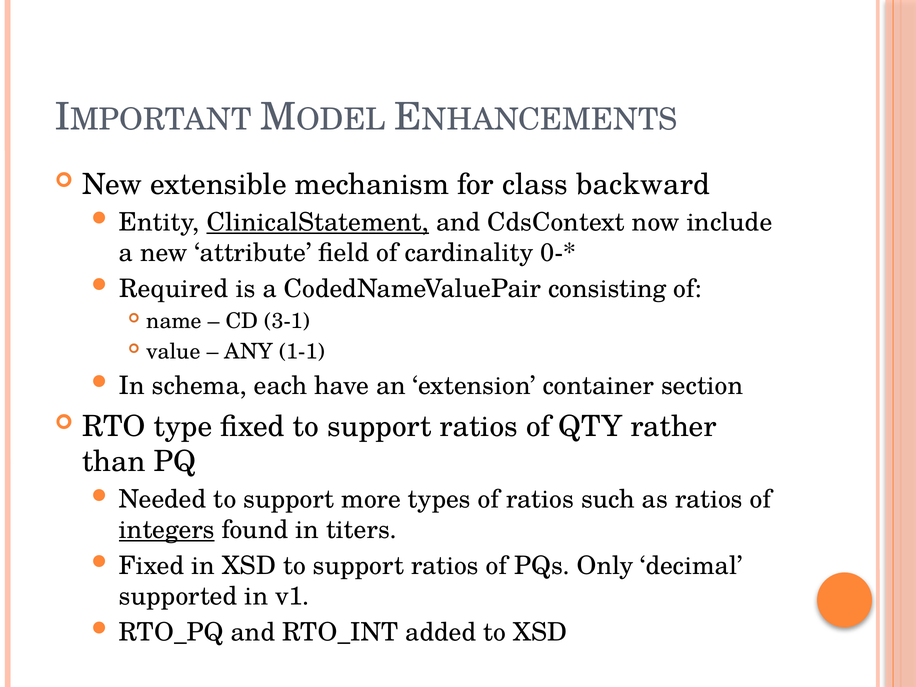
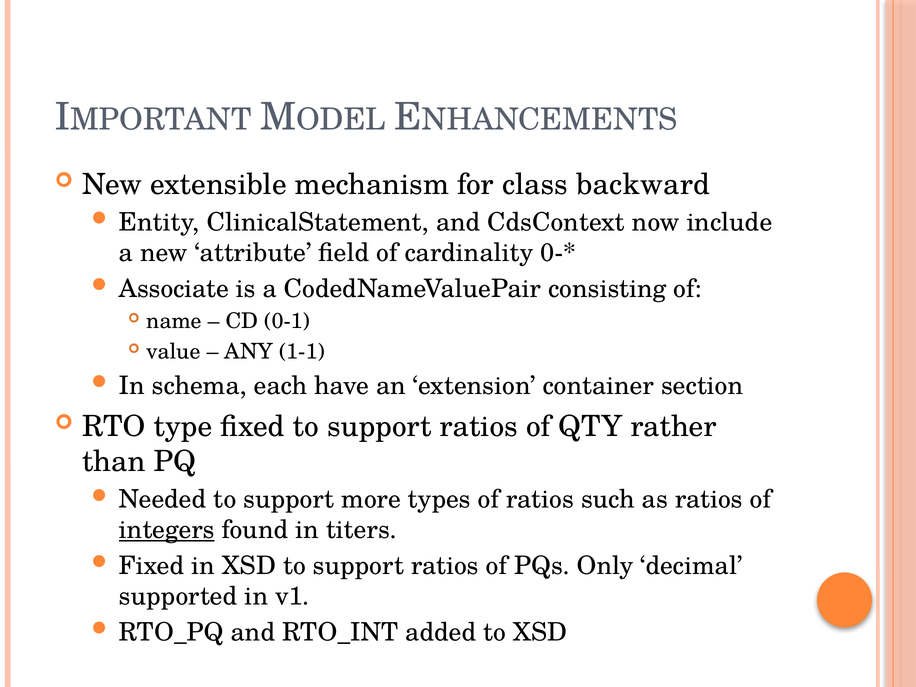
ClinicalStatement underline: present -> none (318, 222)
Required: Required -> Associate (174, 289)
3-1: 3-1 -> 0-1 (287, 321)
